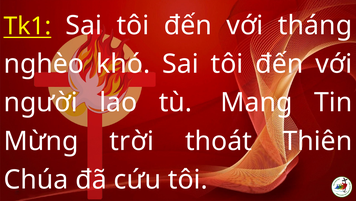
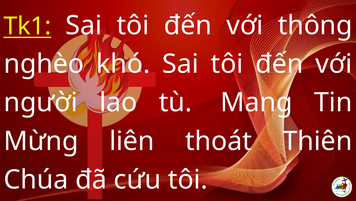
tháng: tháng -> thông (315, 25)
trời: trời -> liên (132, 141)
